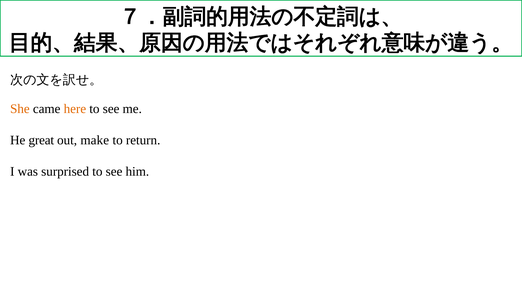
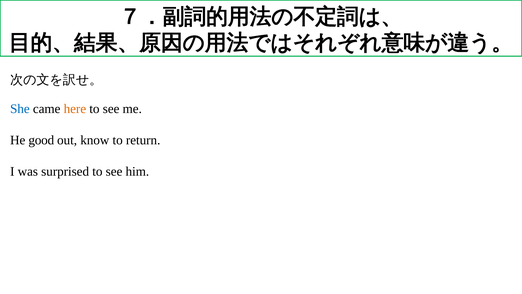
She colour: orange -> blue (20, 109)
great: great -> good (41, 140)
make: make -> know (95, 140)
